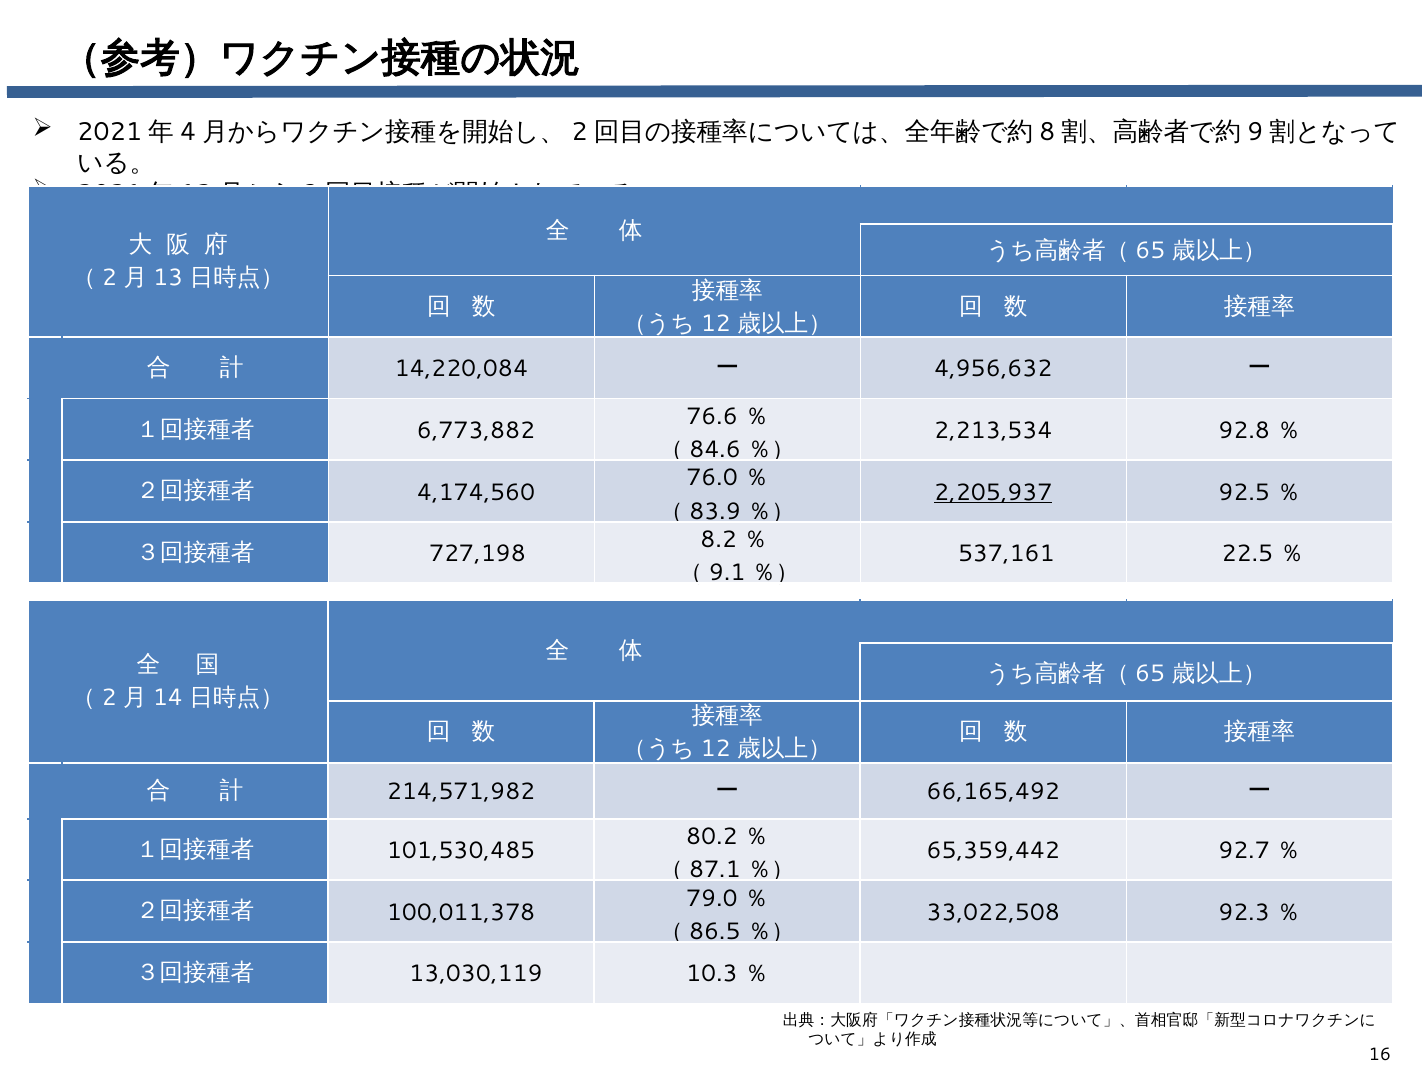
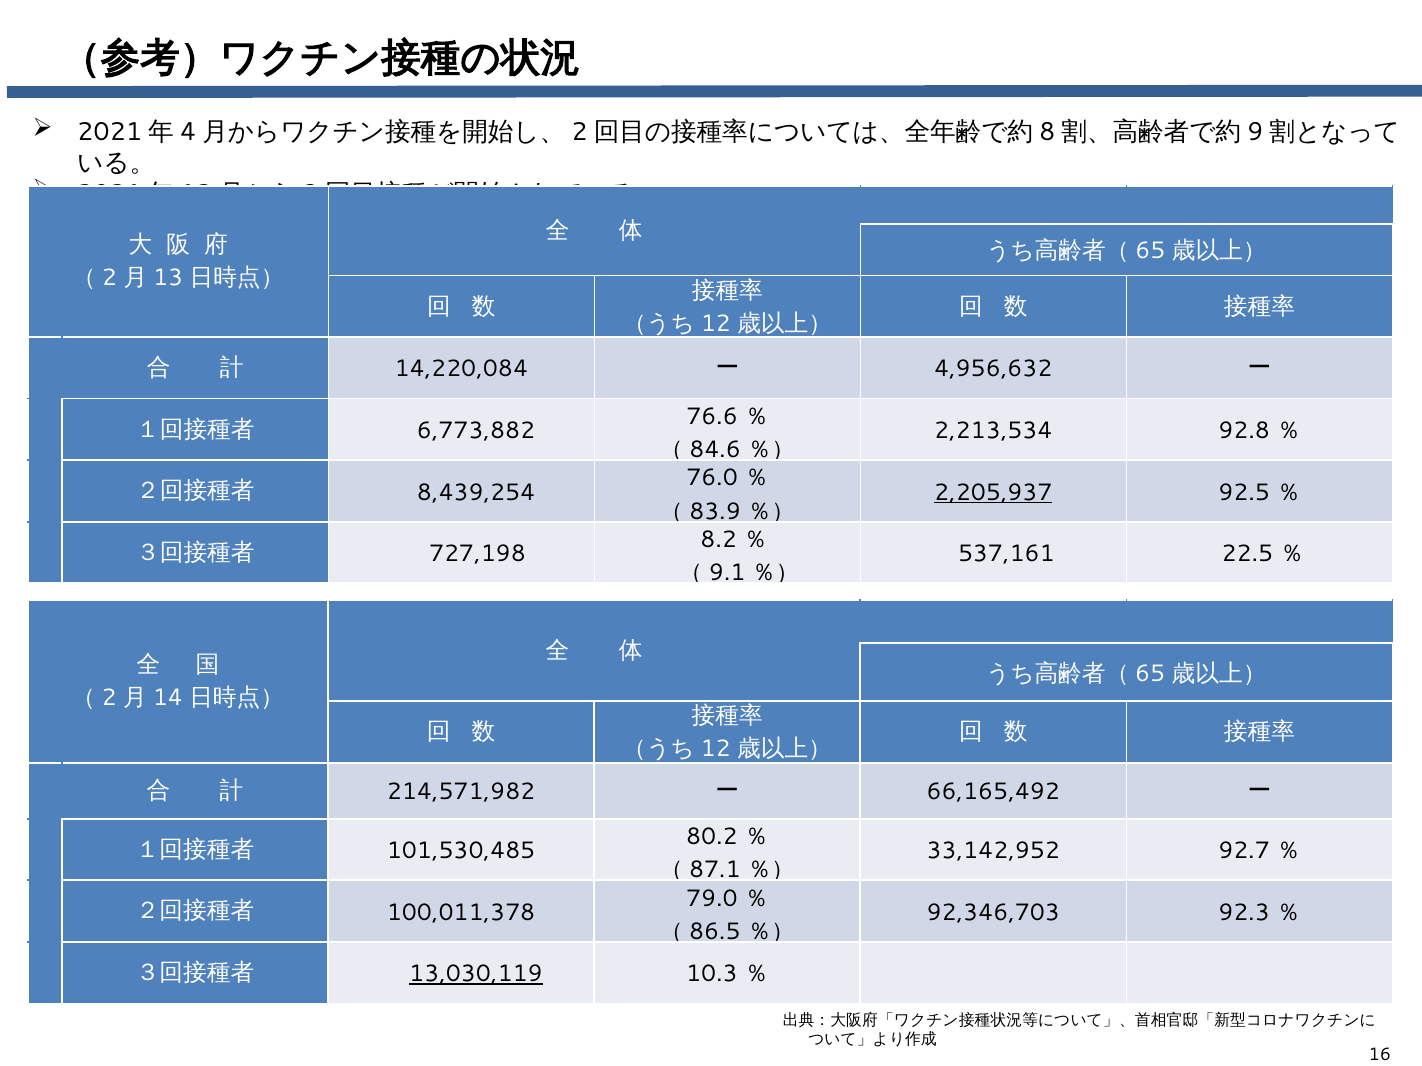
4,174,560: 4,174,560 -> 8,439,254 (476, 492)
65,359,442: 65,359,442 -> 33,142,952 (993, 851)
33,022,508: 33,022,508 -> 92,346,703 (993, 913)
13,030,119 underline: none -> present (476, 974)
